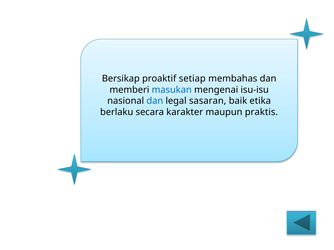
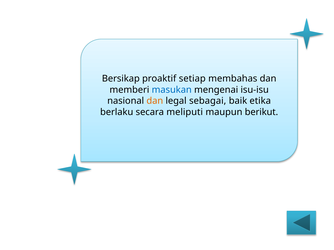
dan colour: blue -> orange (155, 101)
sasaran: sasaran -> sebagai (208, 101)
karakter: karakter -> meliputi (185, 112)
praktis: praktis -> berikut (261, 112)
